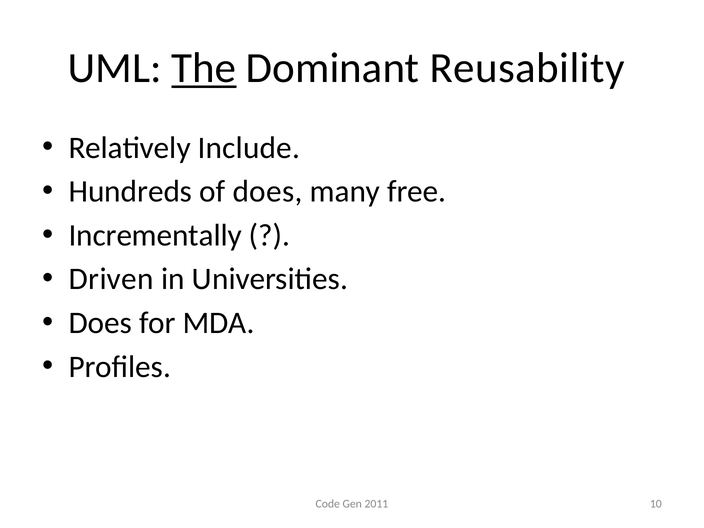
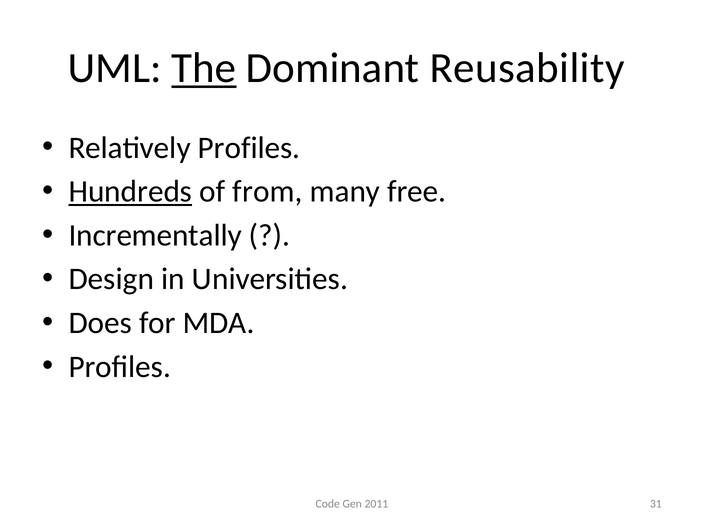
Relatively Include: Include -> Profiles (249, 148)
Hundreds underline: none -> present (130, 192)
of does: does -> from (268, 192)
Driven: Driven -> Design (111, 279)
10: 10 -> 31 (656, 504)
